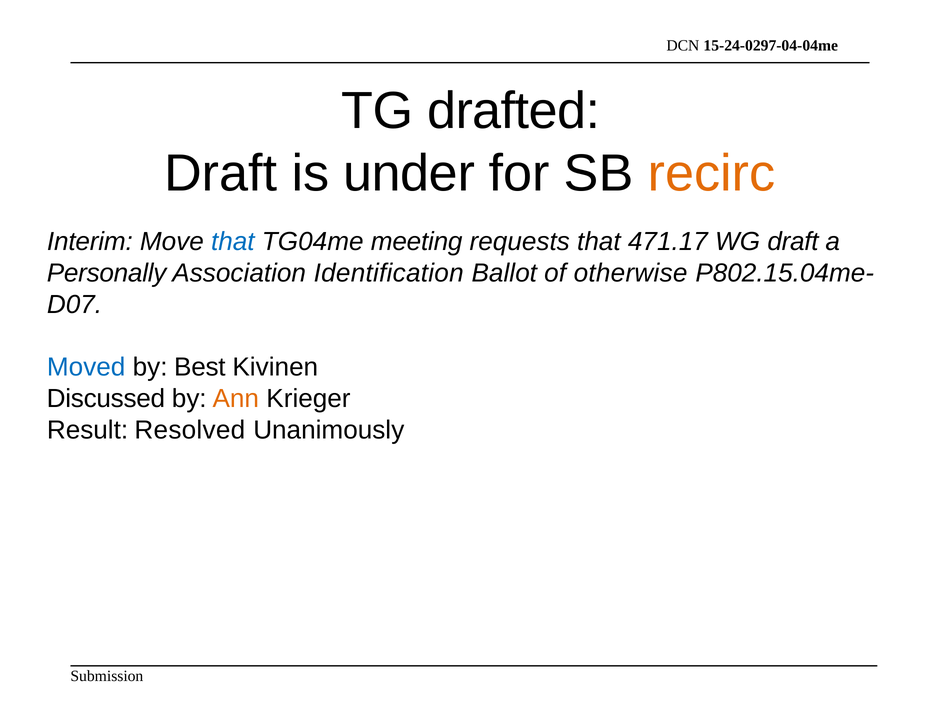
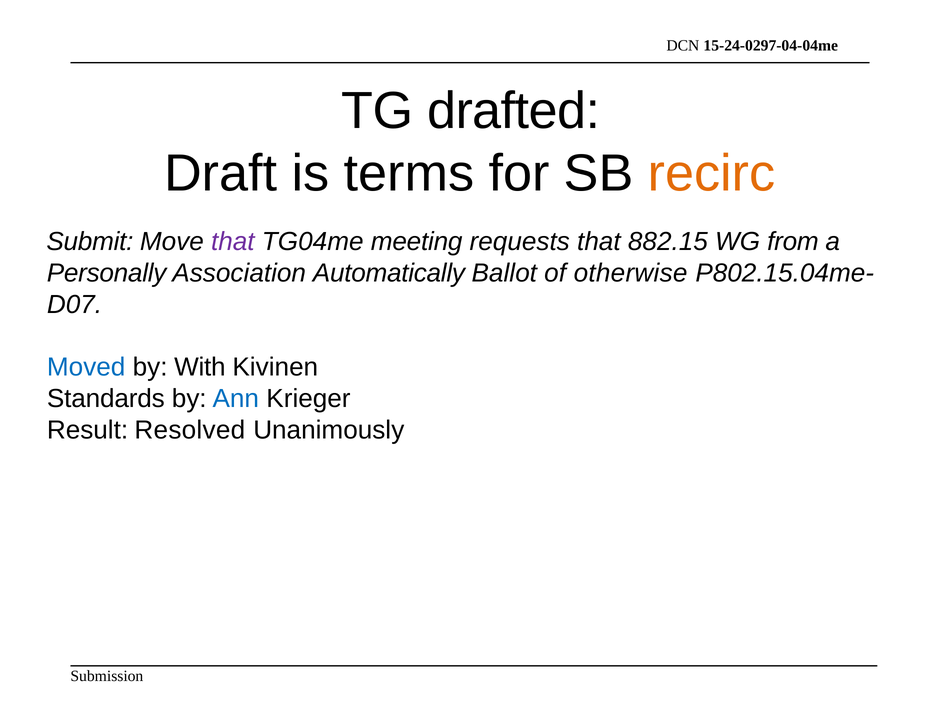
under: under -> terms (409, 174)
Interim: Interim -> Submit (90, 242)
that colour: blue -> purple (233, 242)
471.17: 471.17 -> 882.15 (668, 242)
WG draft: draft -> from (793, 242)
Identification: Identification -> Automatically (389, 273)
Best: Best -> With (200, 367)
Discussed: Discussed -> Standards (106, 399)
Ann colour: orange -> blue (236, 399)
